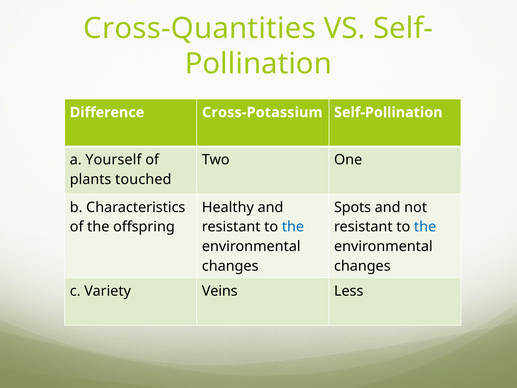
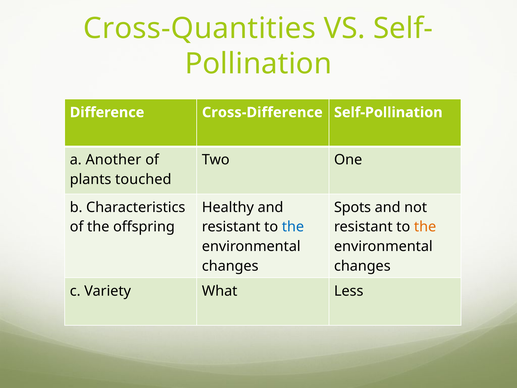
Cross-Potassium: Cross-Potassium -> Cross-Difference (262, 112)
Yourself: Yourself -> Another (113, 160)
the colour: blue -> orange (425, 227)
Veins: Veins -> What (220, 291)
